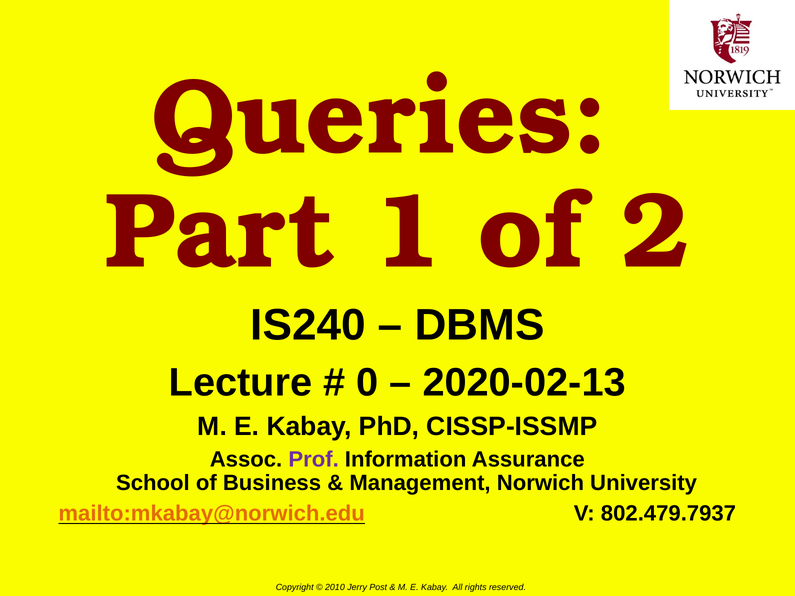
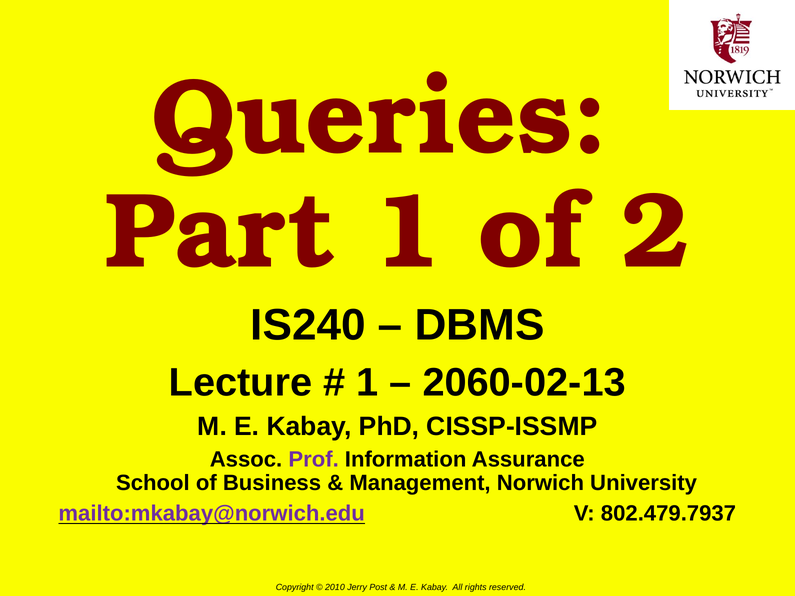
0: 0 -> 1 (367, 383)
2020-02-13: 2020-02-13 -> 2060-02-13 (524, 383)
mailto:mkabay@norwich.edu colour: orange -> purple (212, 514)
